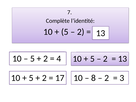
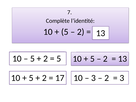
4: 4 -> 5 (59, 59)
8: 8 -> 3 (94, 78)
